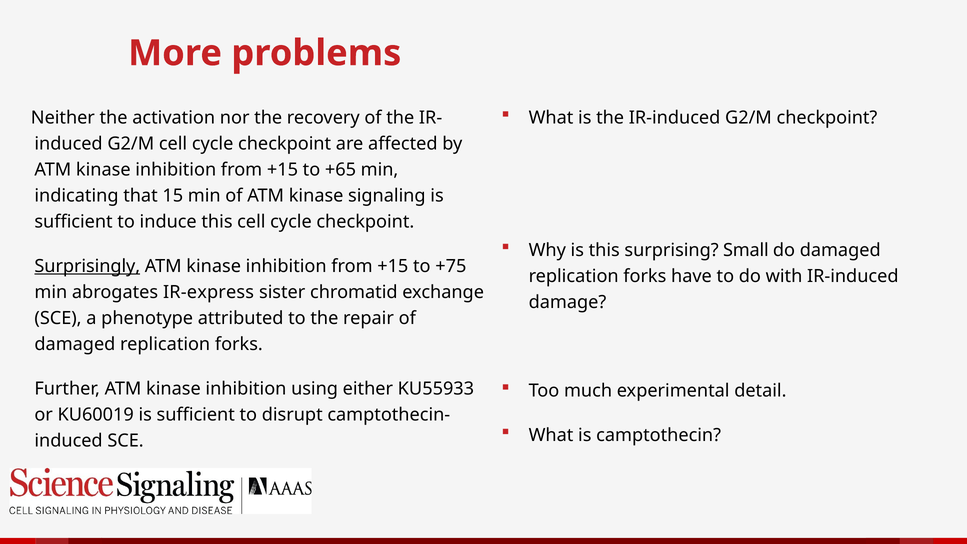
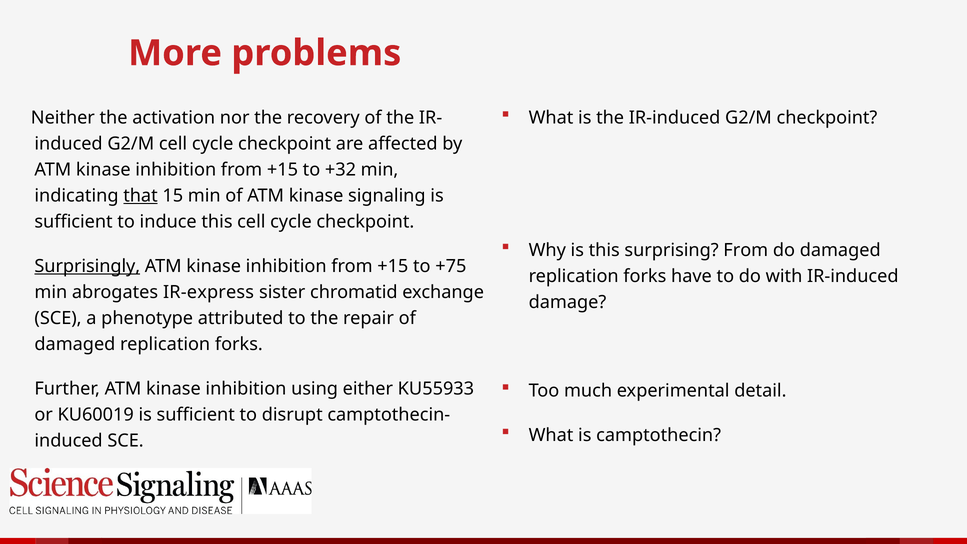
+65: +65 -> +32 (340, 170)
that underline: none -> present (140, 196)
surprising Small: Small -> From (746, 250)
